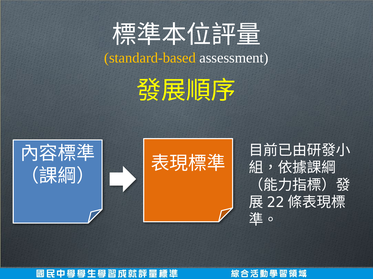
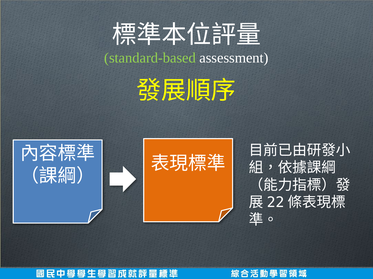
standard-based colour: yellow -> light green (150, 58)
